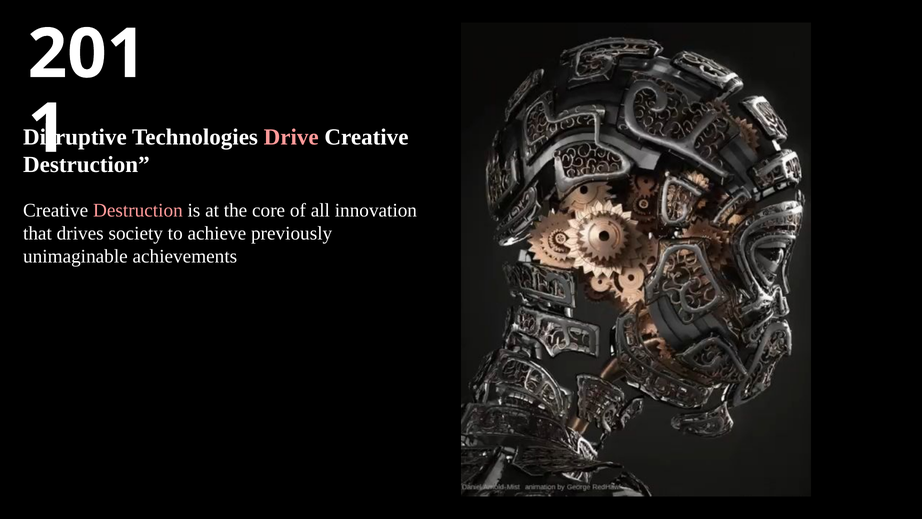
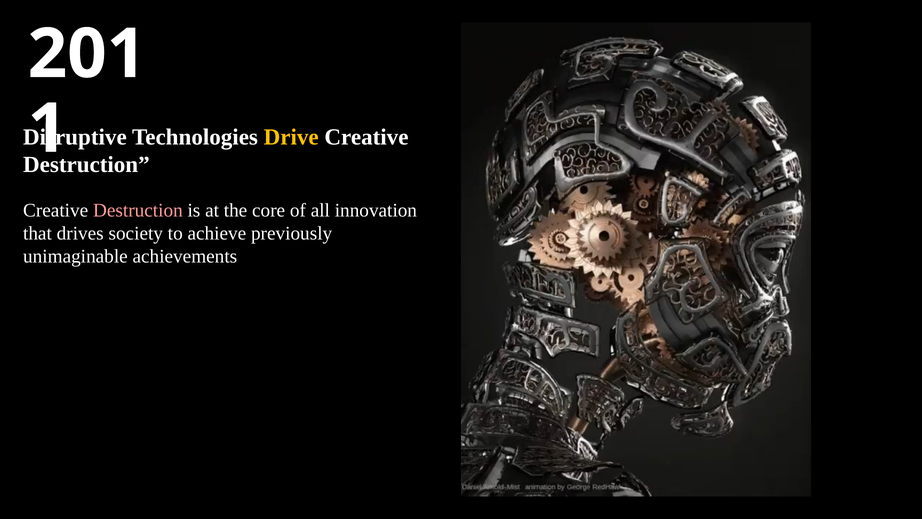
Drive colour: pink -> yellow (291, 137)
